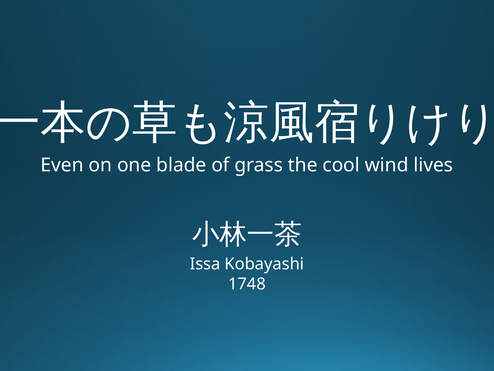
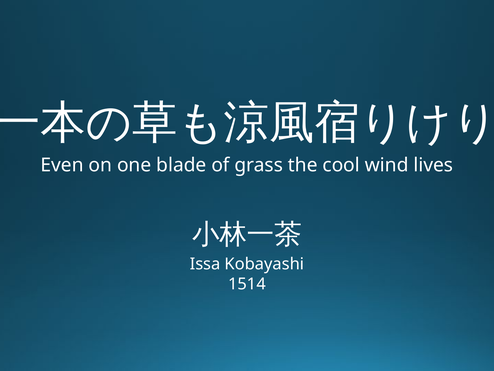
1748: 1748 -> 1514 (247, 284)
